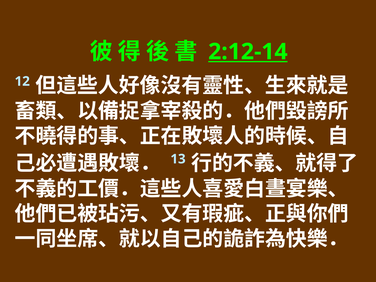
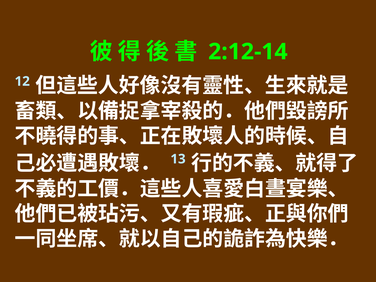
2:12-14 underline: present -> none (248, 52)
